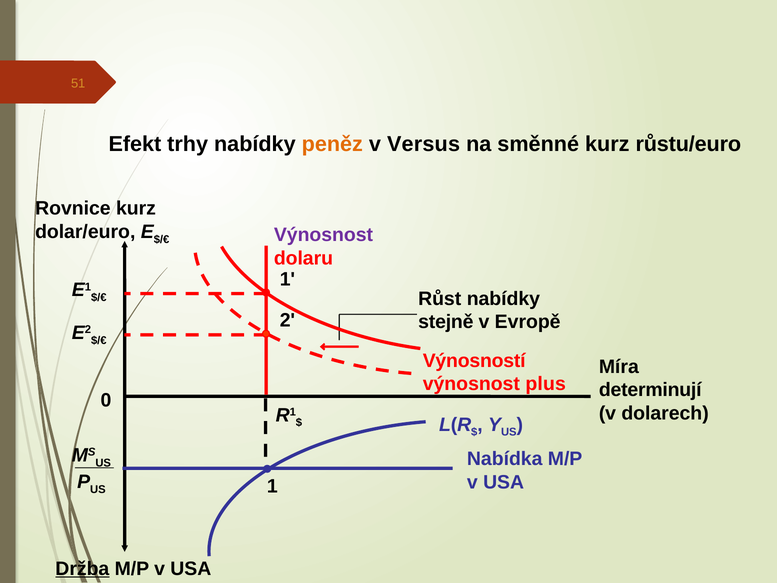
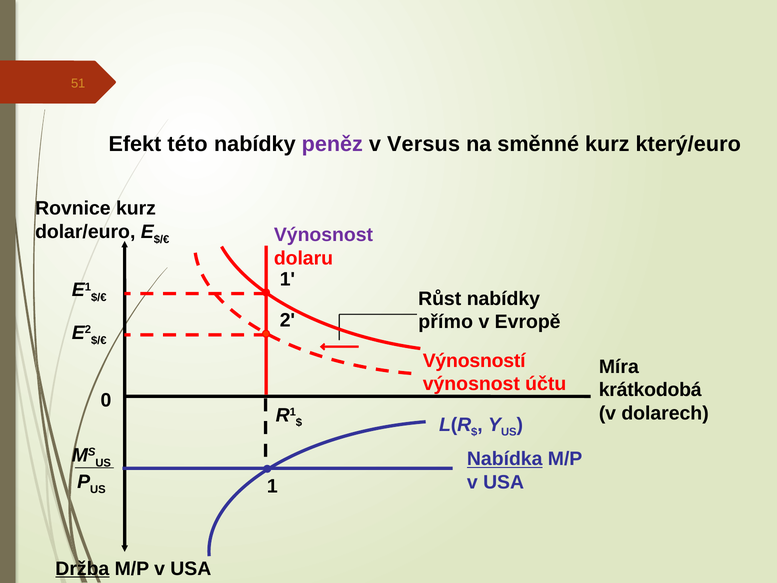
trhy: trhy -> této (188, 144)
peněz colour: orange -> purple (332, 144)
růstu/euro: růstu/euro -> který/euro (688, 144)
stejně: stejně -> přímo (446, 322)
plus: plus -> účtu (546, 384)
determinují: determinují -> krátkodobá (650, 390)
Nabídka underline: none -> present (505, 459)
